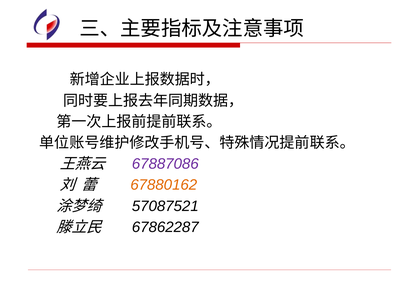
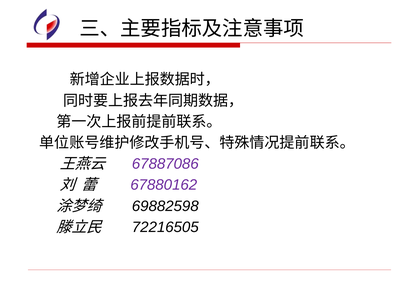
67880162 colour: orange -> purple (164, 185)
57087521: 57087521 -> 69882598 (165, 206)
67862287: 67862287 -> 72216505 (165, 227)
